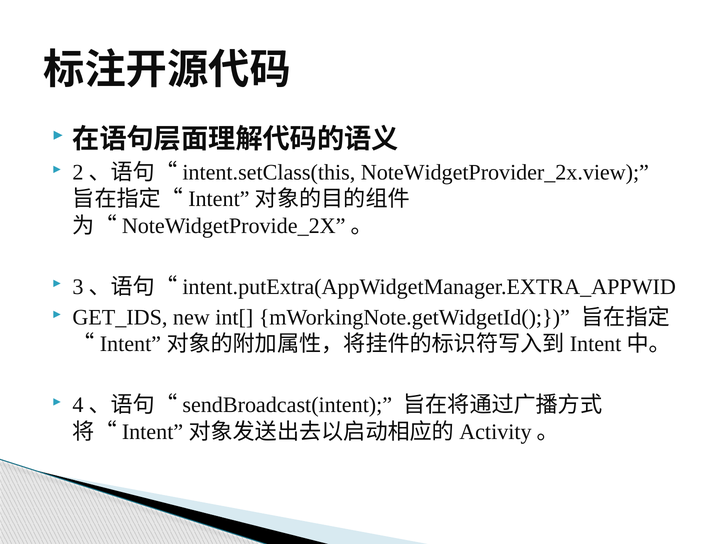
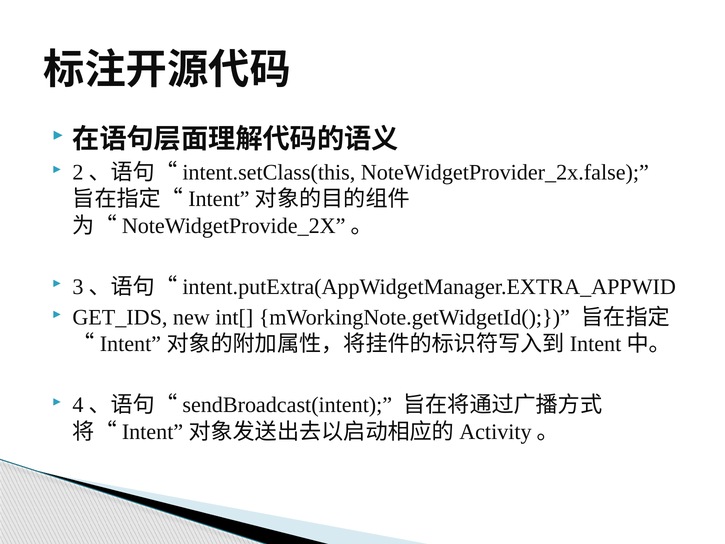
NoteWidgetProvider_2x.view: NoteWidgetProvider_2x.view -> NoteWidgetProvider_2x.false (505, 173)
